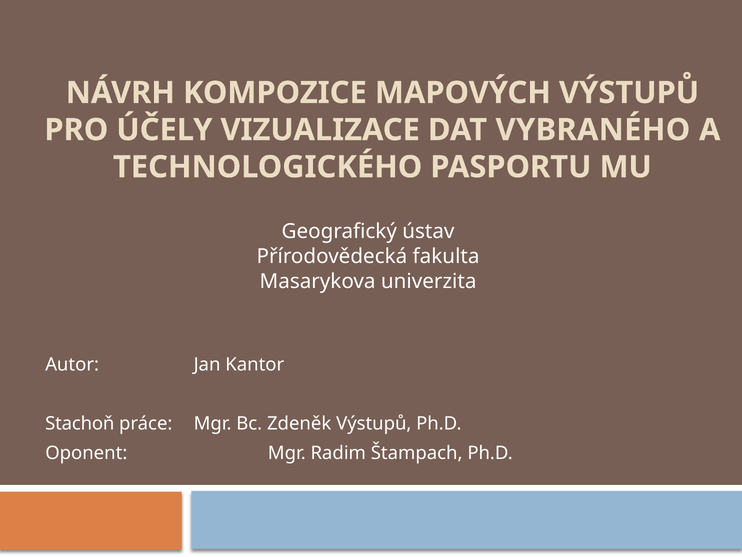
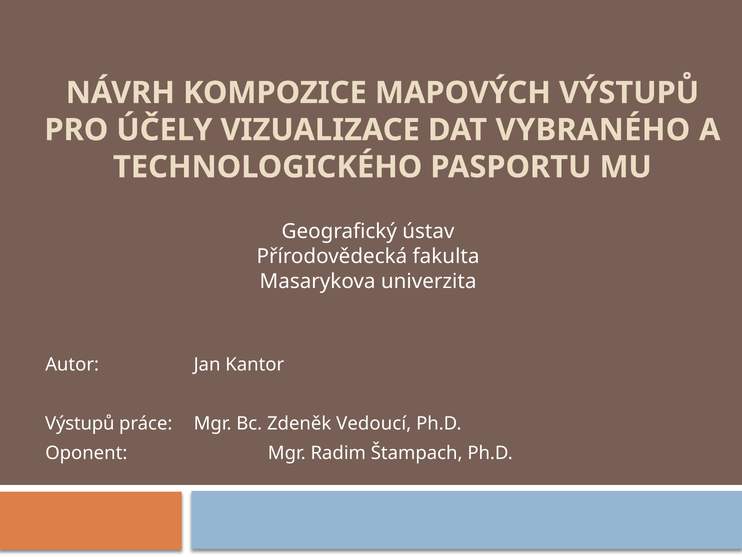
Stachoň: Stachoň -> Výstupů (80, 423)
Zdeněk Výstupů: Výstupů -> Vedoucí (374, 423)
